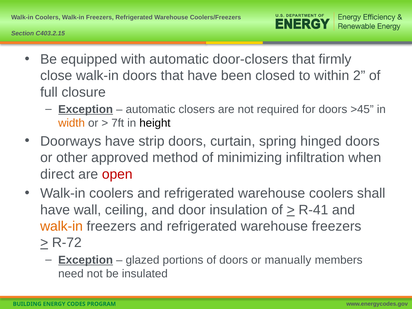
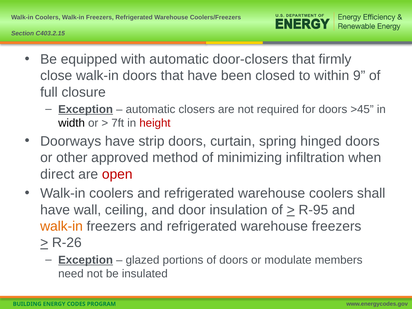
2: 2 -> 9 (359, 76)
width colour: orange -> black (72, 123)
height colour: black -> red (155, 123)
R-41: R-41 -> R-95 (313, 210)
R-72: R-72 -> R-26 (67, 243)
manually: manually -> modulate (288, 260)
